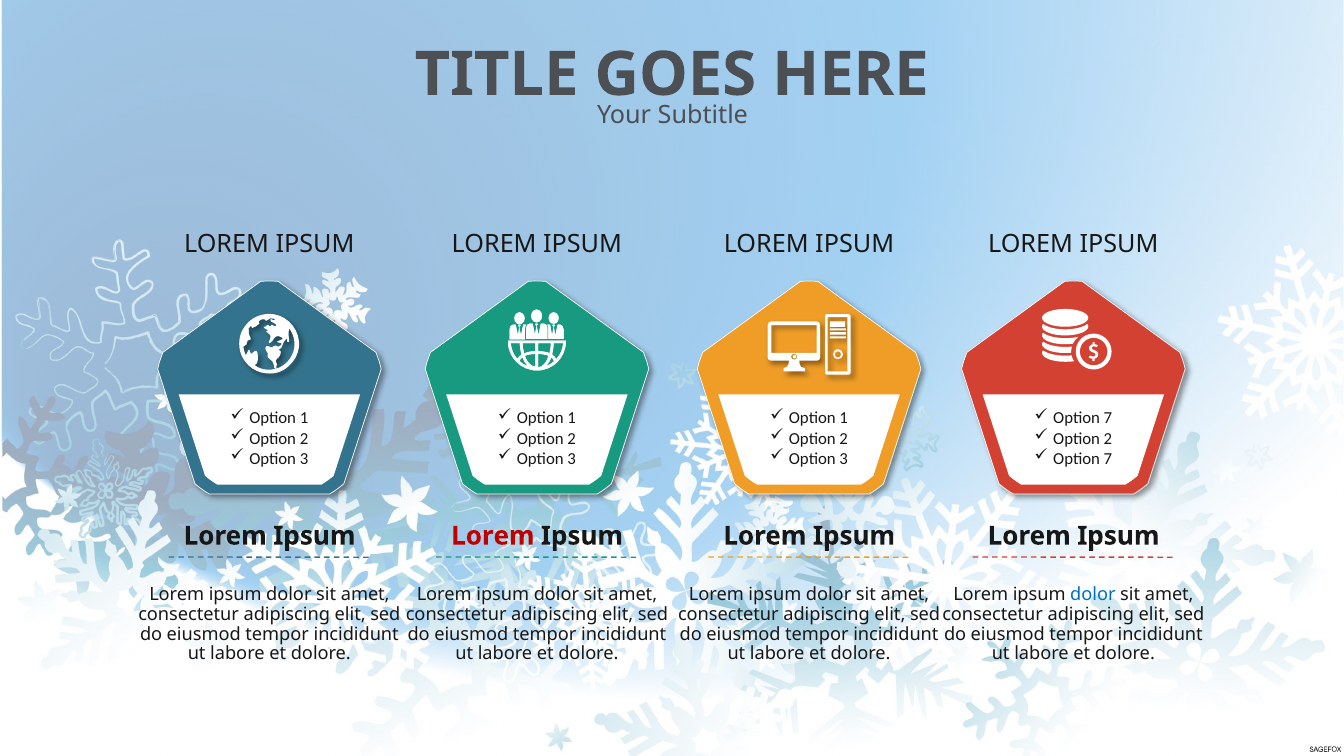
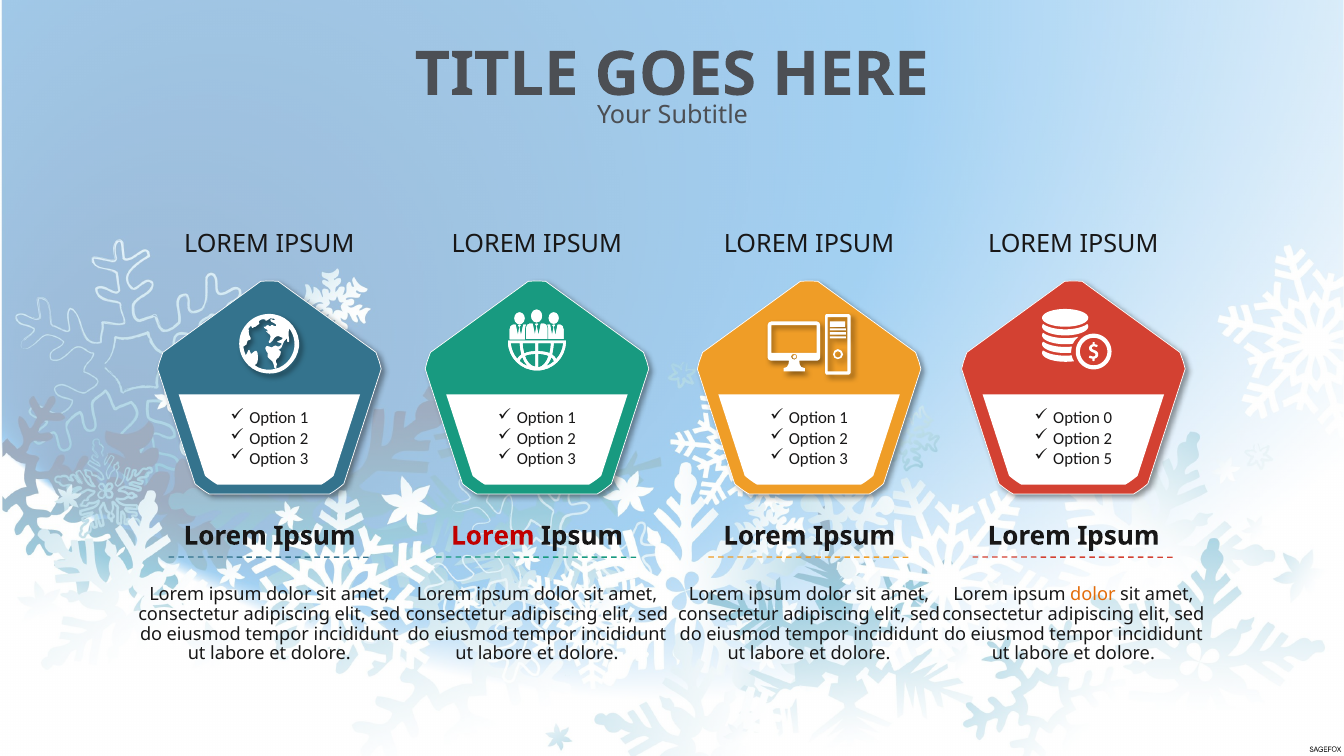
7: 7 -> 0 (1108, 418)
7: 7 -> 5 (1108, 459)
dolor colour: blue -> orange (1093, 595)
